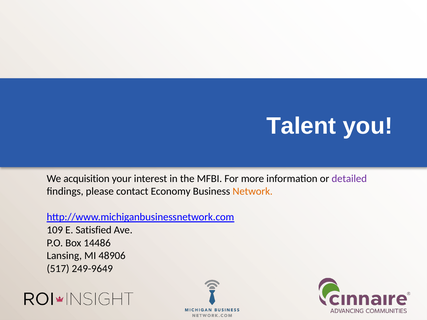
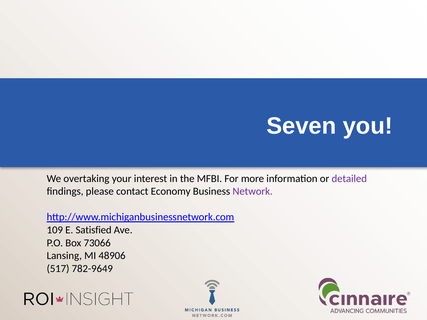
Talent: Talent -> Seven (301, 126)
acquisition: acquisition -> overtaking (86, 179)
Network colour: orange -> purple (253, 192)
14486: 14486 -> 73066 (97, 243)
249-9649: 249-9649 -> 782-9649 (92, 269)
